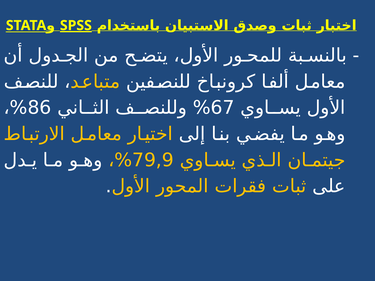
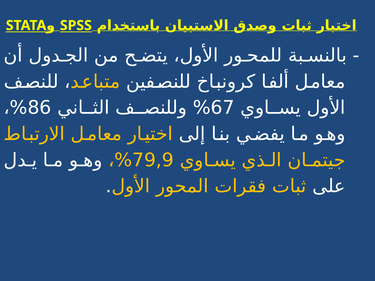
SPSS underline: present -> none (76, 25)
